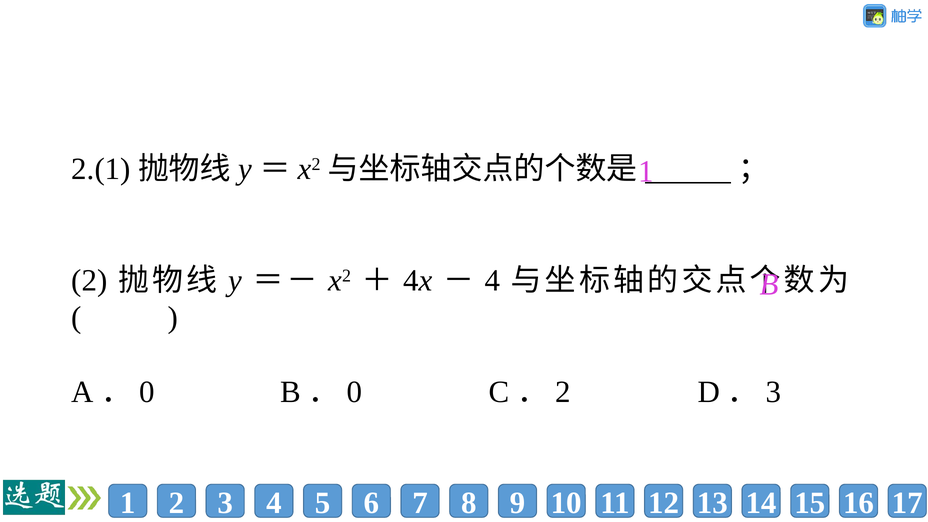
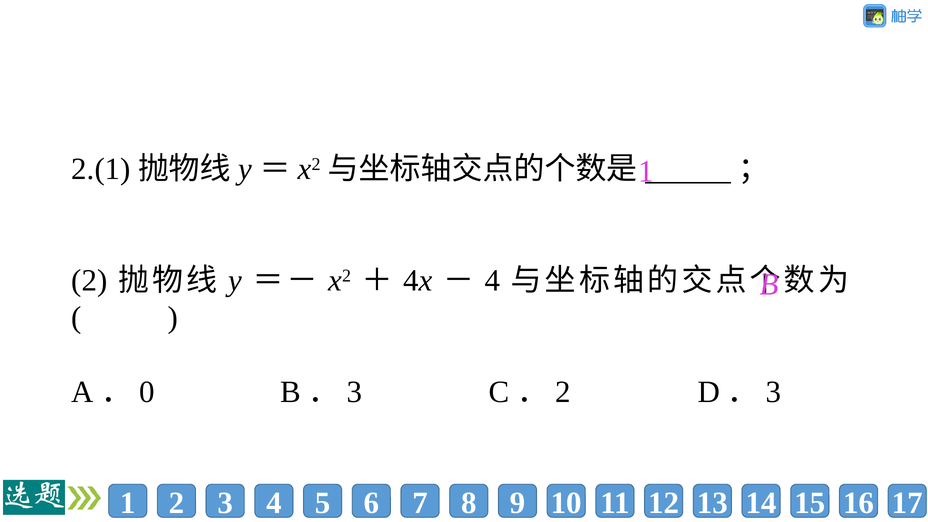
0: 0 -> 3 (354, 392)
